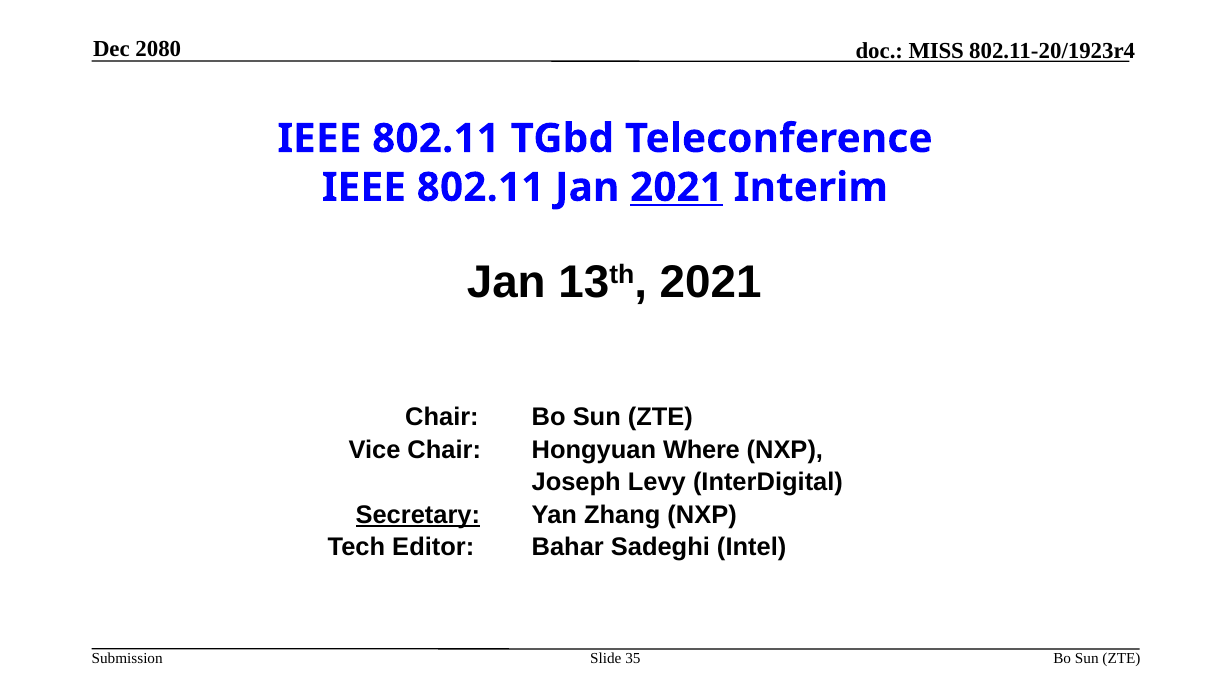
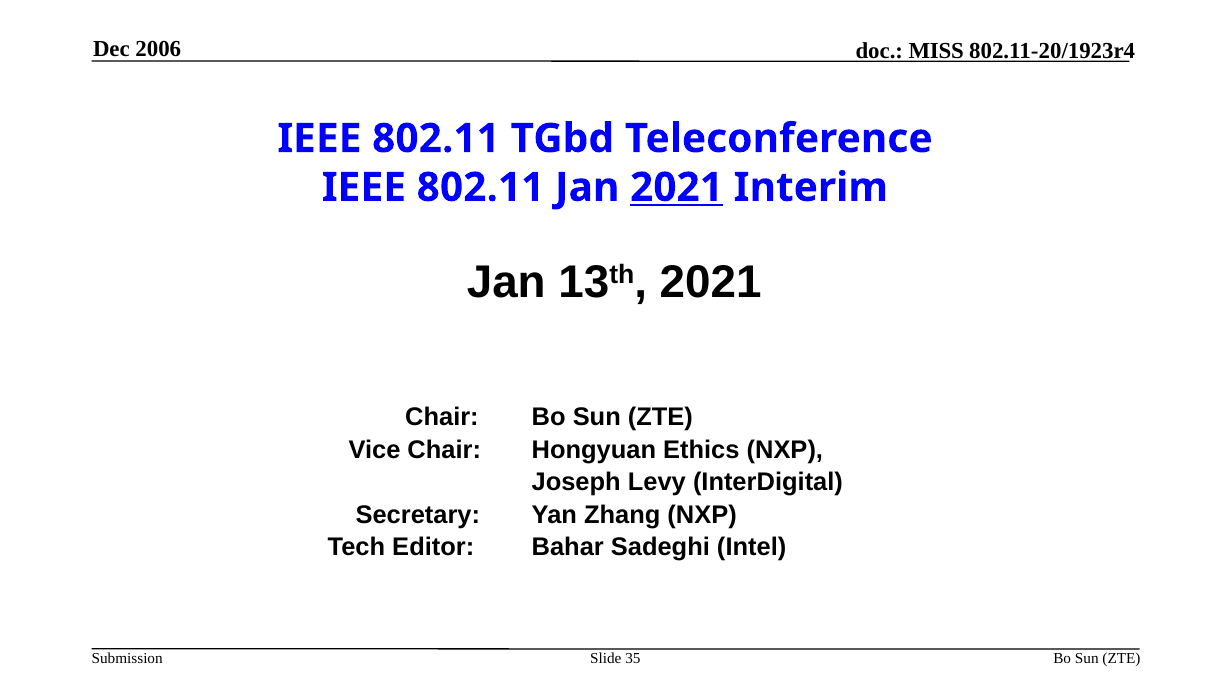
2080: 2080 -> 2006 (158, 49)
Where: Where -> Ethics (701, 450)
Secretary underline: present -> none (418, 515)
